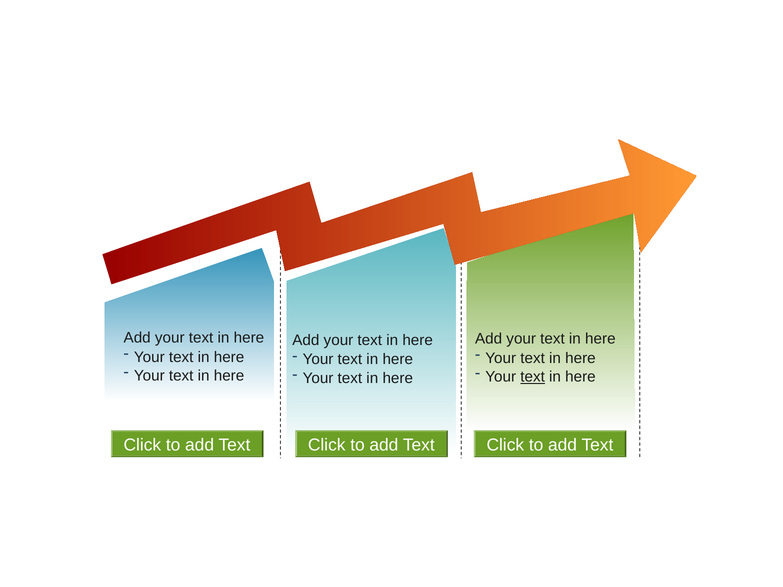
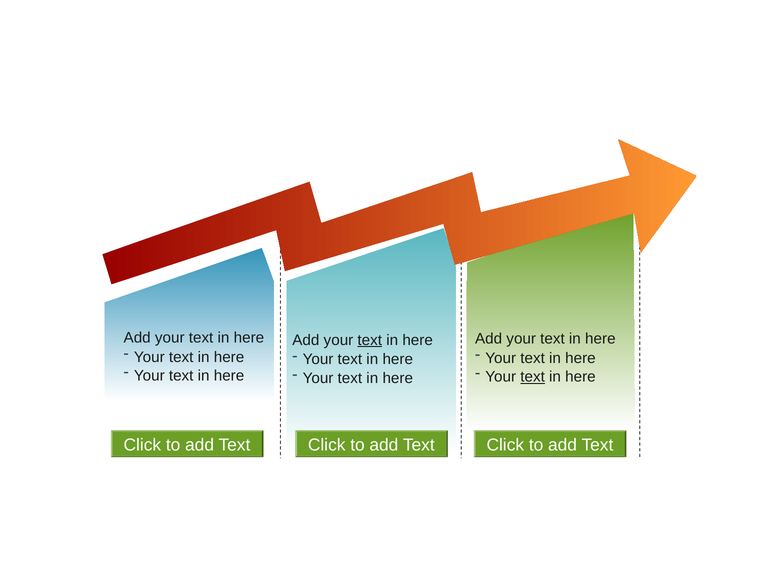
text underline: none -> present (370, 340)
